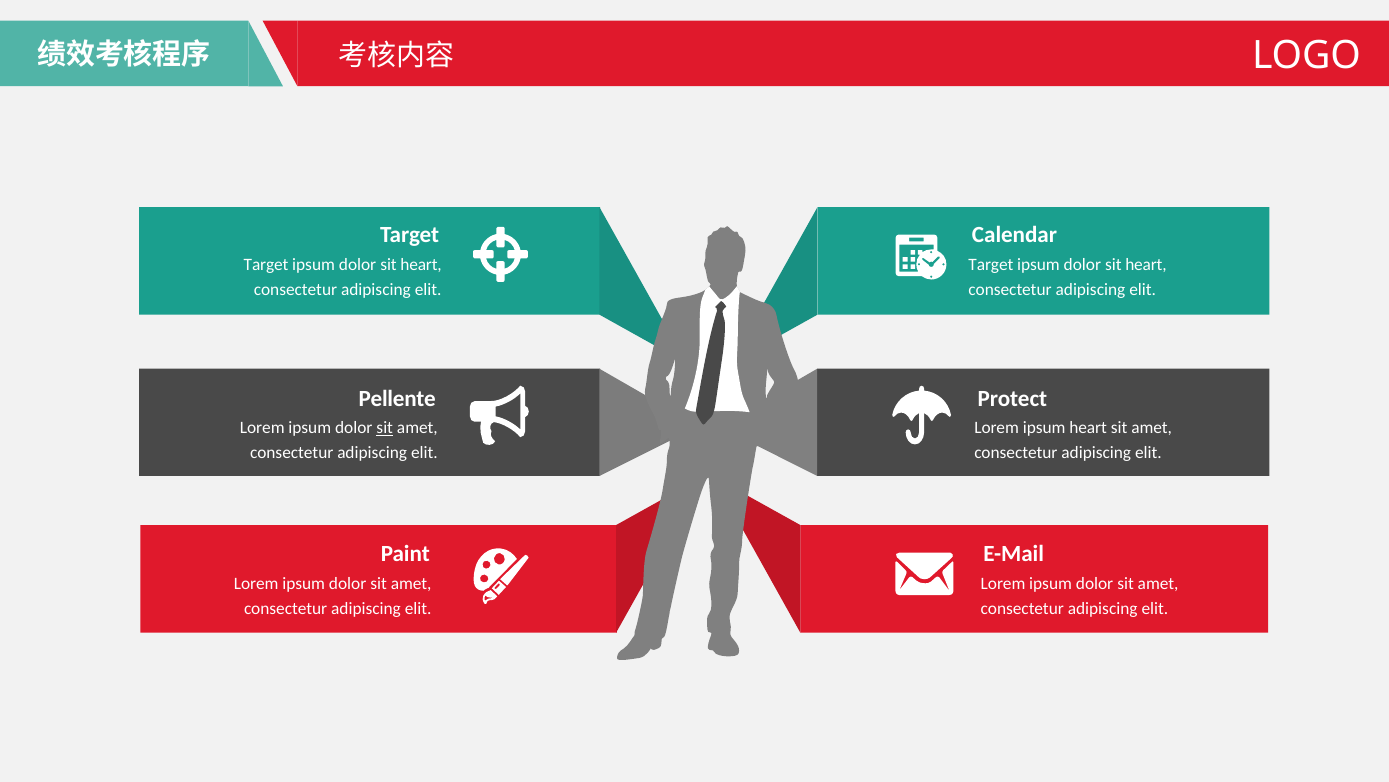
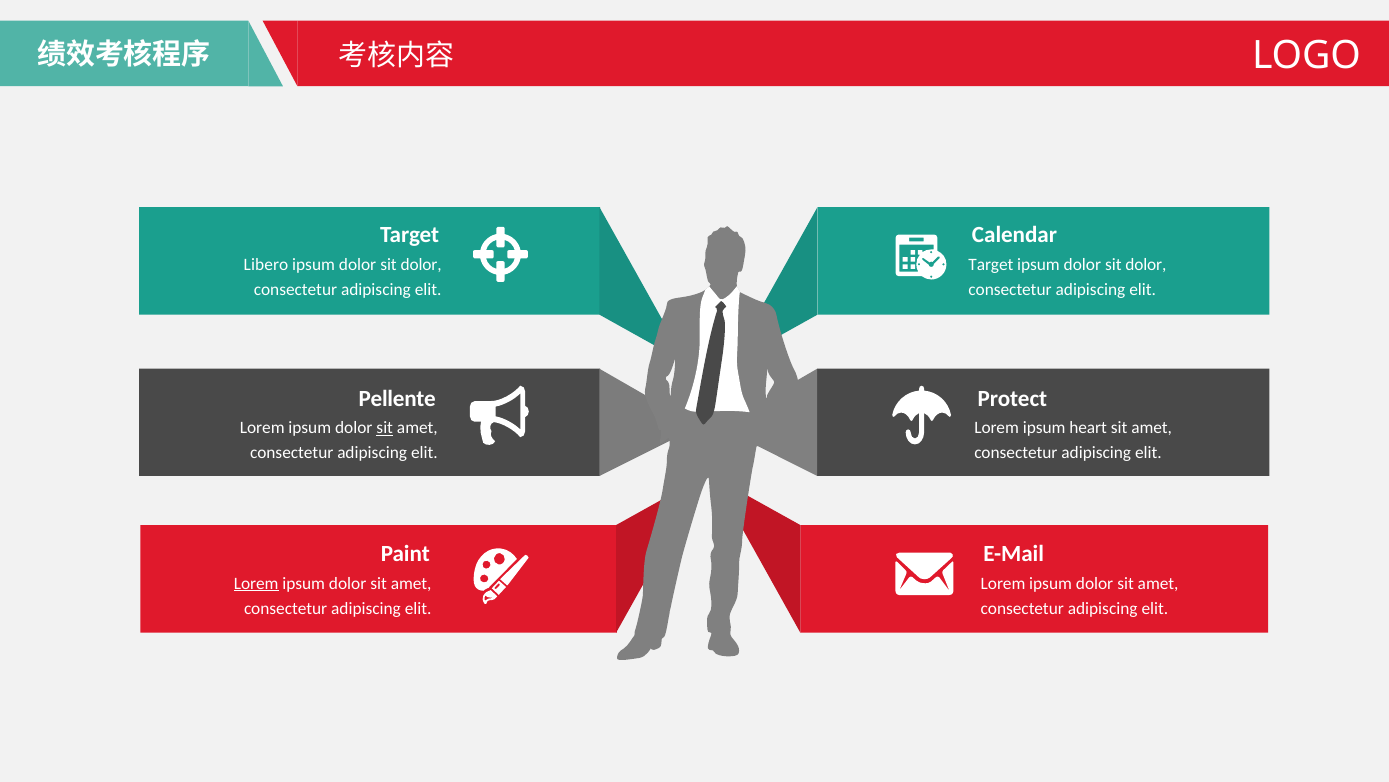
Target: Target -> Libero (266, 264)
heart: heart -> dolor (421, 264)
heart: heart -> dolor (1146, 264)
Lorem underline: none -> present (256, 583)
